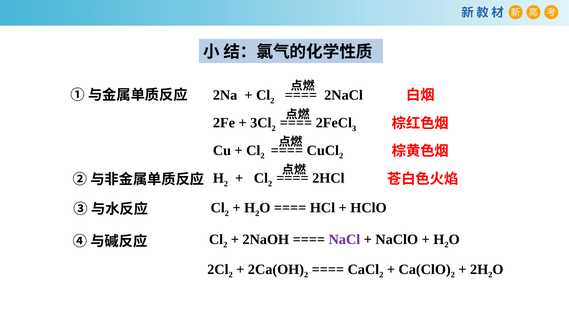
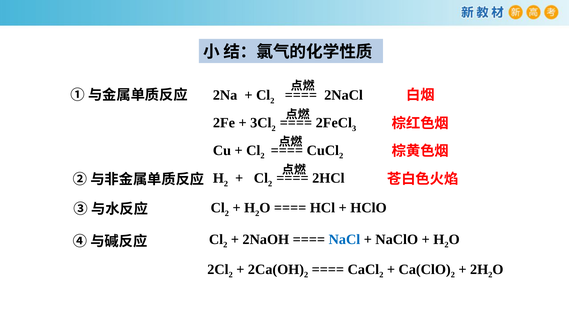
NaCl colour: purple -> blue (344, 239)
